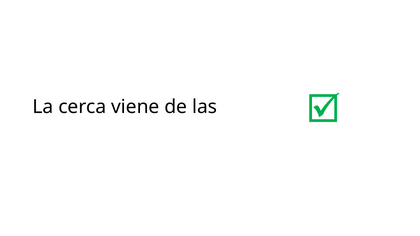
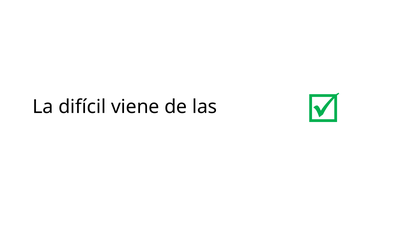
cerca: cerca -> difícil (82, 107)
